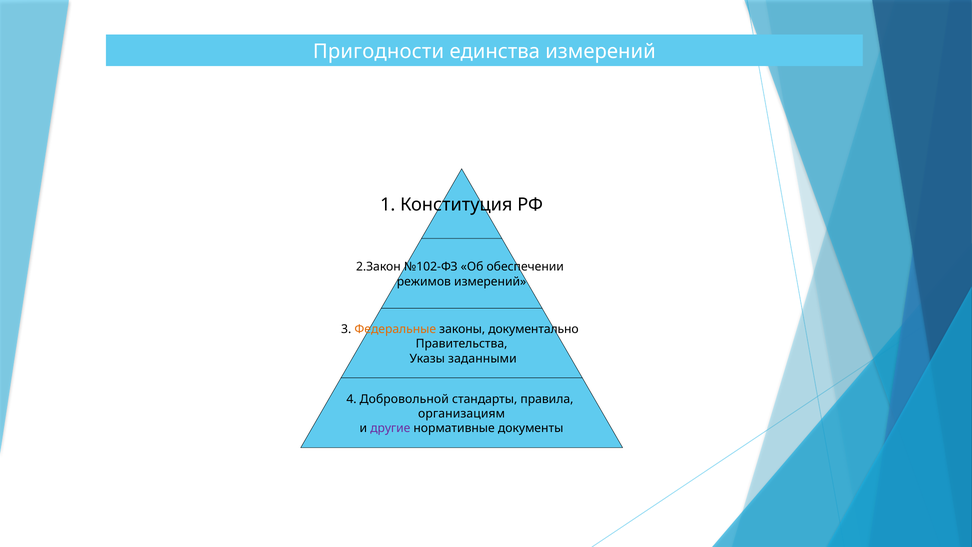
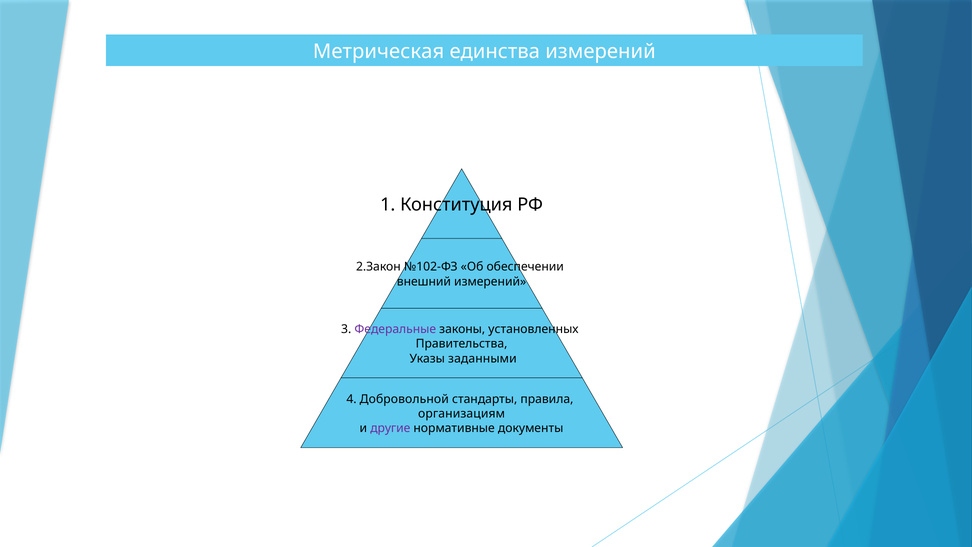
Пригодности: Пригодности -> Метрическая (379, 52)
режимов: режимов -> внешний (424, 281)
Федеральные colour: orange -> purple (395, 329)
документально: документально -> установленных (533, 329)
